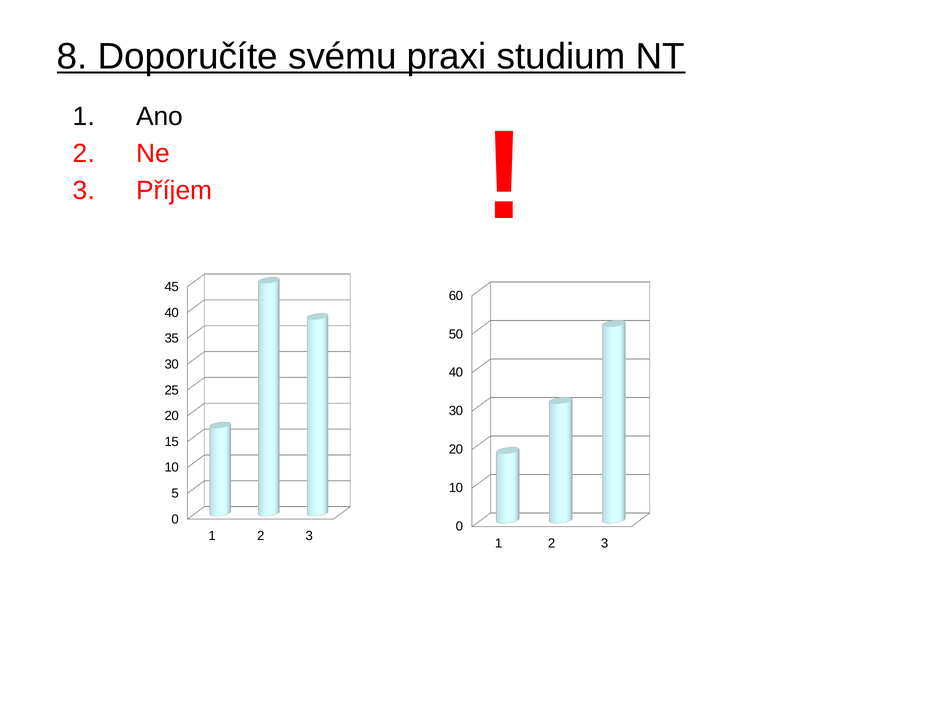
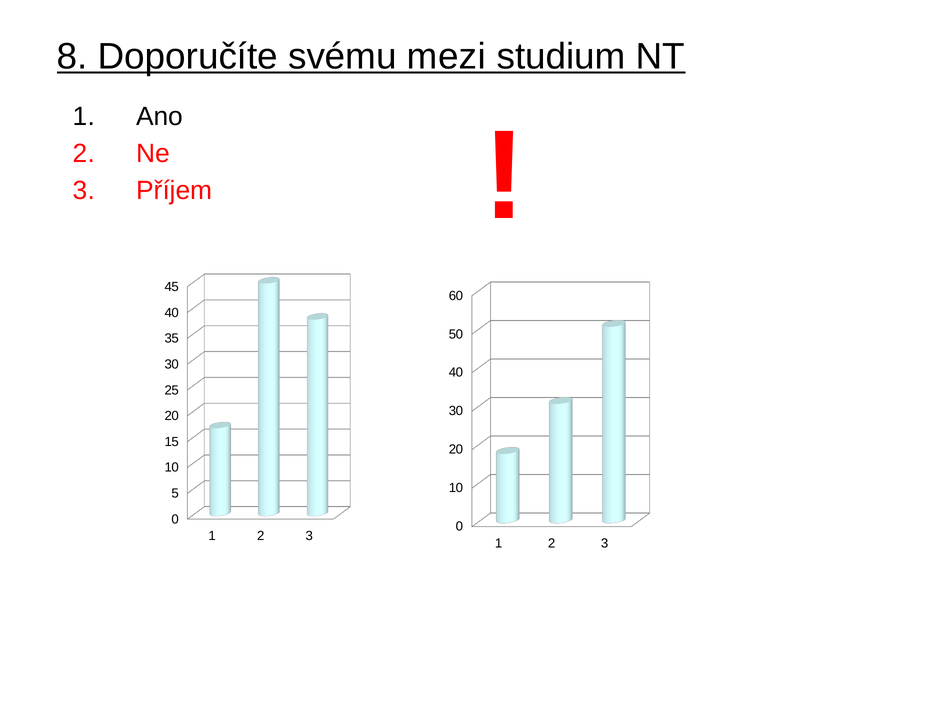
praxi: praxi -> mezi (446, 56)
